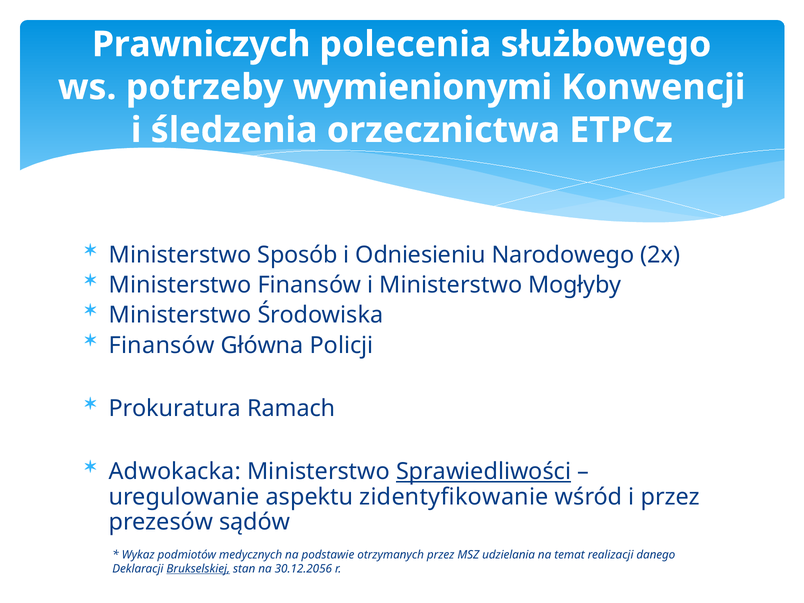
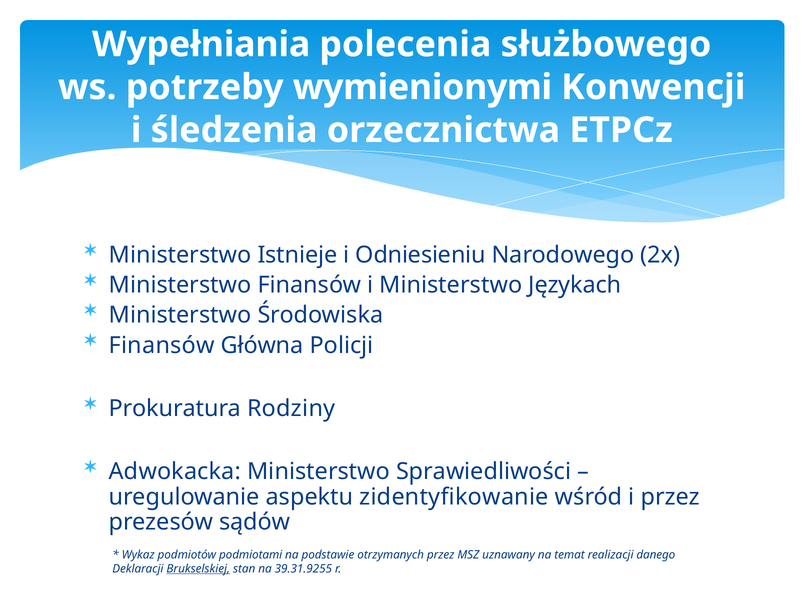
Prawniczych: Prawniczych -> Wypełniania (201, 44)
Sposób: Sposób -> Istnieje (297, 255)
Mogłyby: Mogłyby -> Językach (575, 285)
Ramach: Ramach -> Rodziny (291, 408)
Sprawiedliwości underline: present -> none (484, 472)
medycznych: medycznych -> podmiotami (251, 555)
udzielania: udzielania -> uznawany (509, 555)
30.12.2056: 30.12.2056 -> 39.31.9255 (303, 569)
